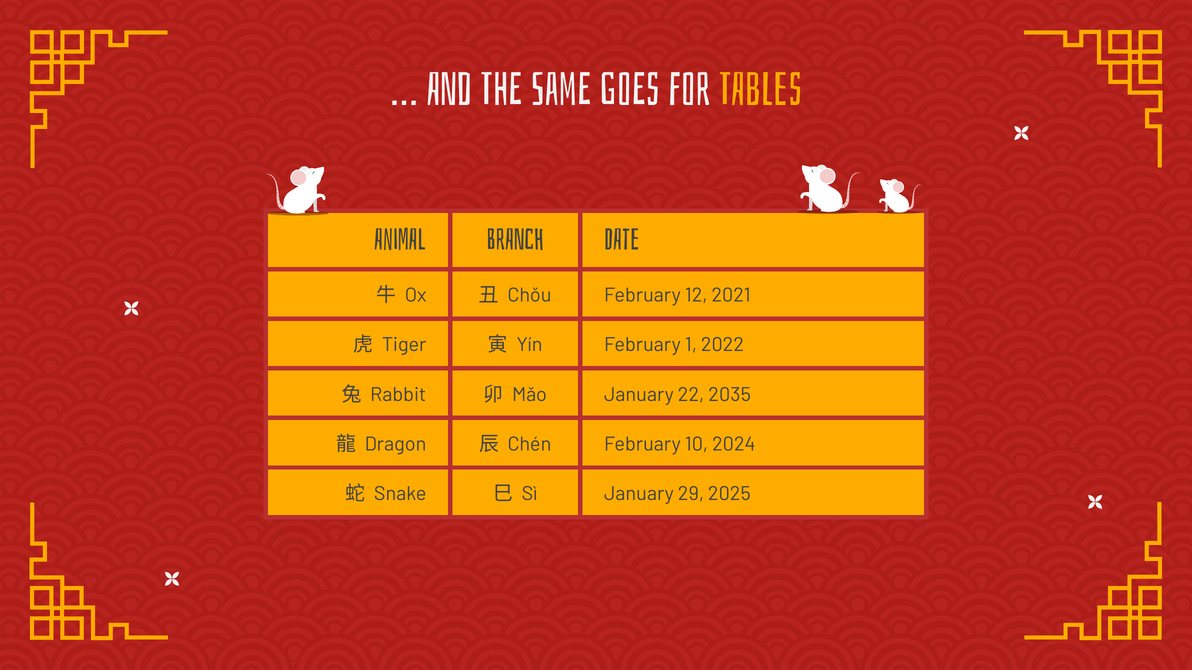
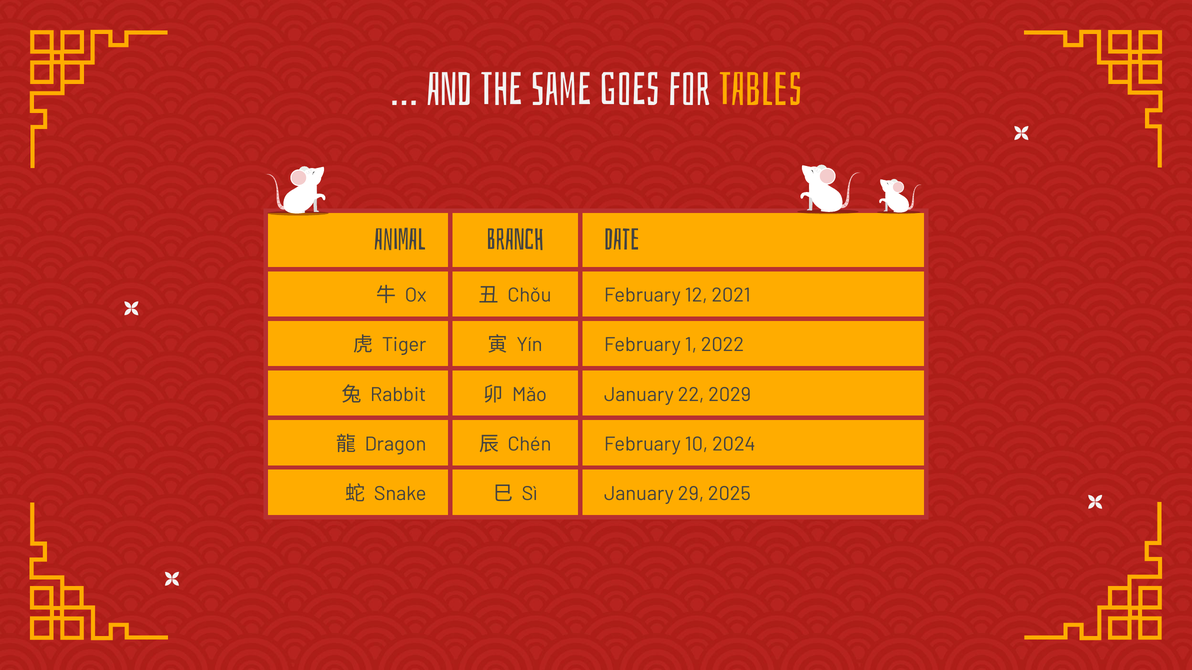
2035: 2035 -> 2029 (730, 395)
